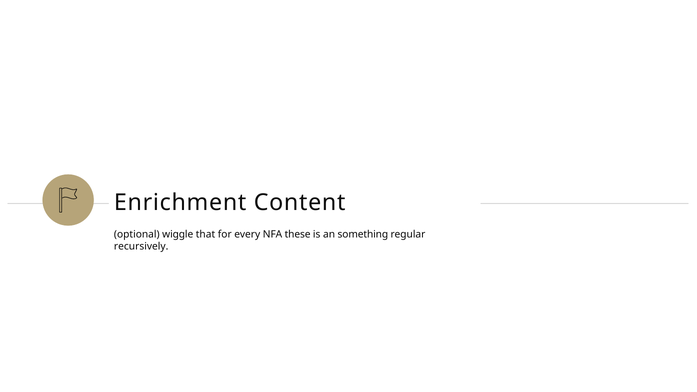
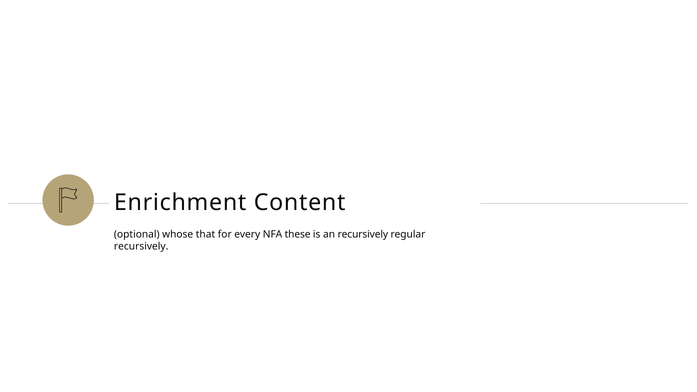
wiggle: wiggle -> whose (178, 234)
an something: something -> recursively (363, 234)
